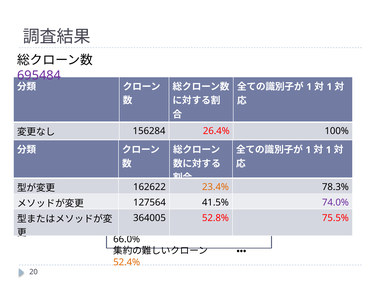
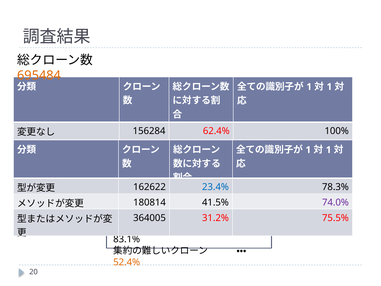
695484 colour: purple -> orange (39, 75)
26.4%: 26.4% -> 62.4% (216, 131)
23.4% colour: orange -> blue (215, 187)
127564: 127564 -> 180814 (150, 202)
52.8%: 52.8% -> 31.2% (215, 218)
66.0%: 66.0% -> 83.1% (127, 239)
